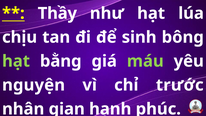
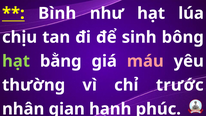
Thầy: Thầy -> Bình (57, 13)
máu colour: light green -> pink (145, 61)
nguyện: nguyện -> thường (34, 85)
